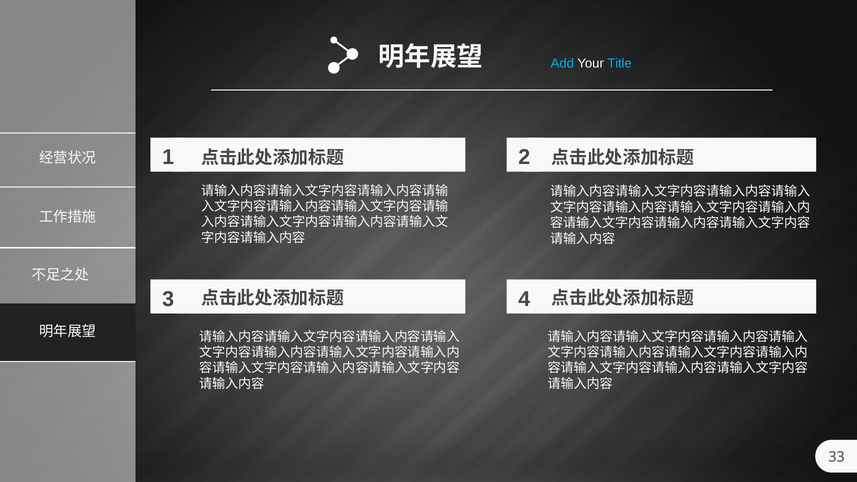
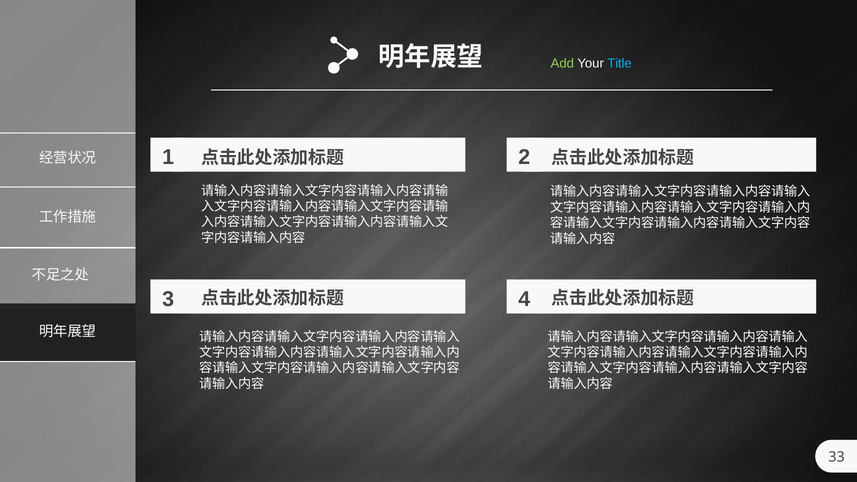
Add colour: light blue -> light green (562, 63)
